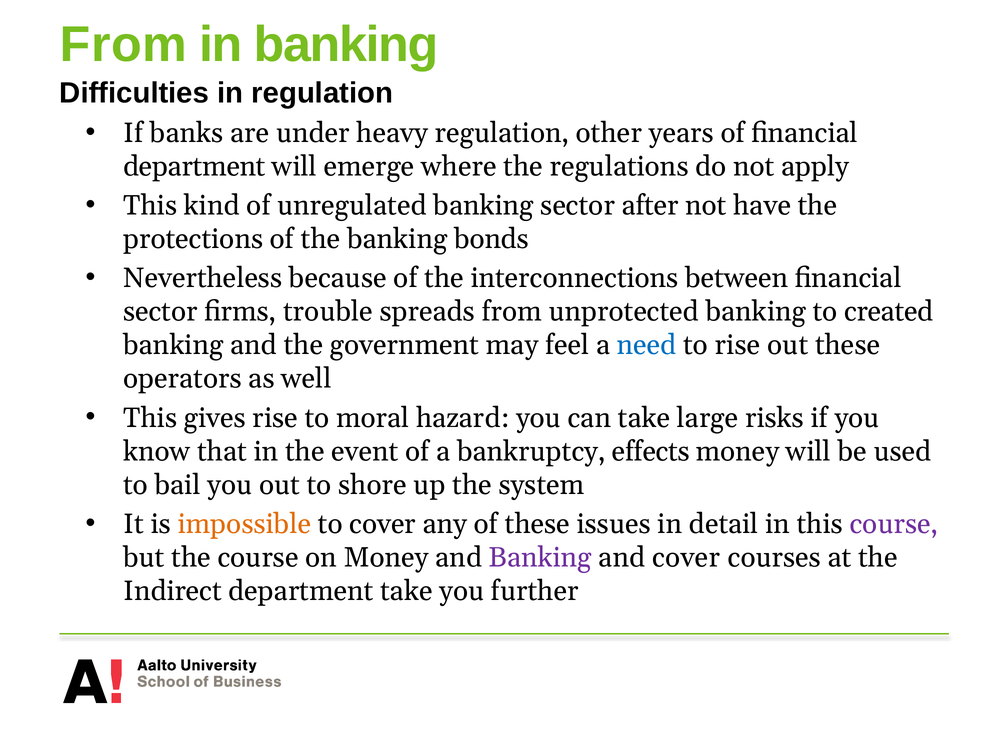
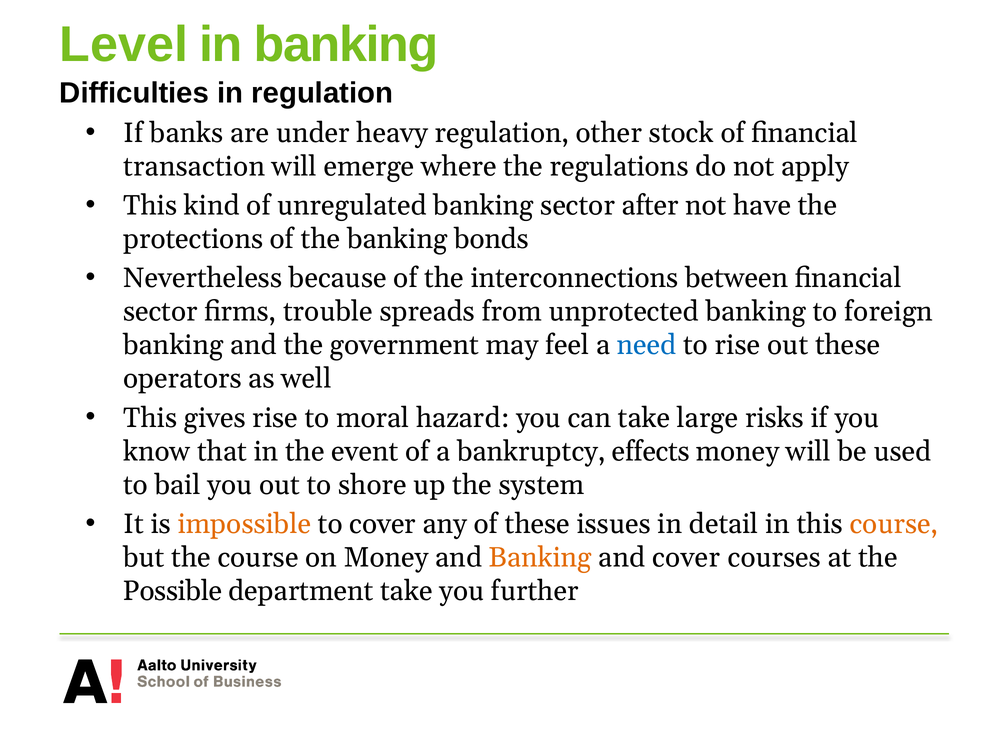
From: From -> Level (124, 45)
years: years -> stock (681, 133)
department: department -> transaction (194, 167)
created: created -> foreign (889, 312)
course colour: purple -> orange (894, 524)
Banking colour: purple -> orange (540, 558)
Indirect: Indirect -> Possible (173, 591)
